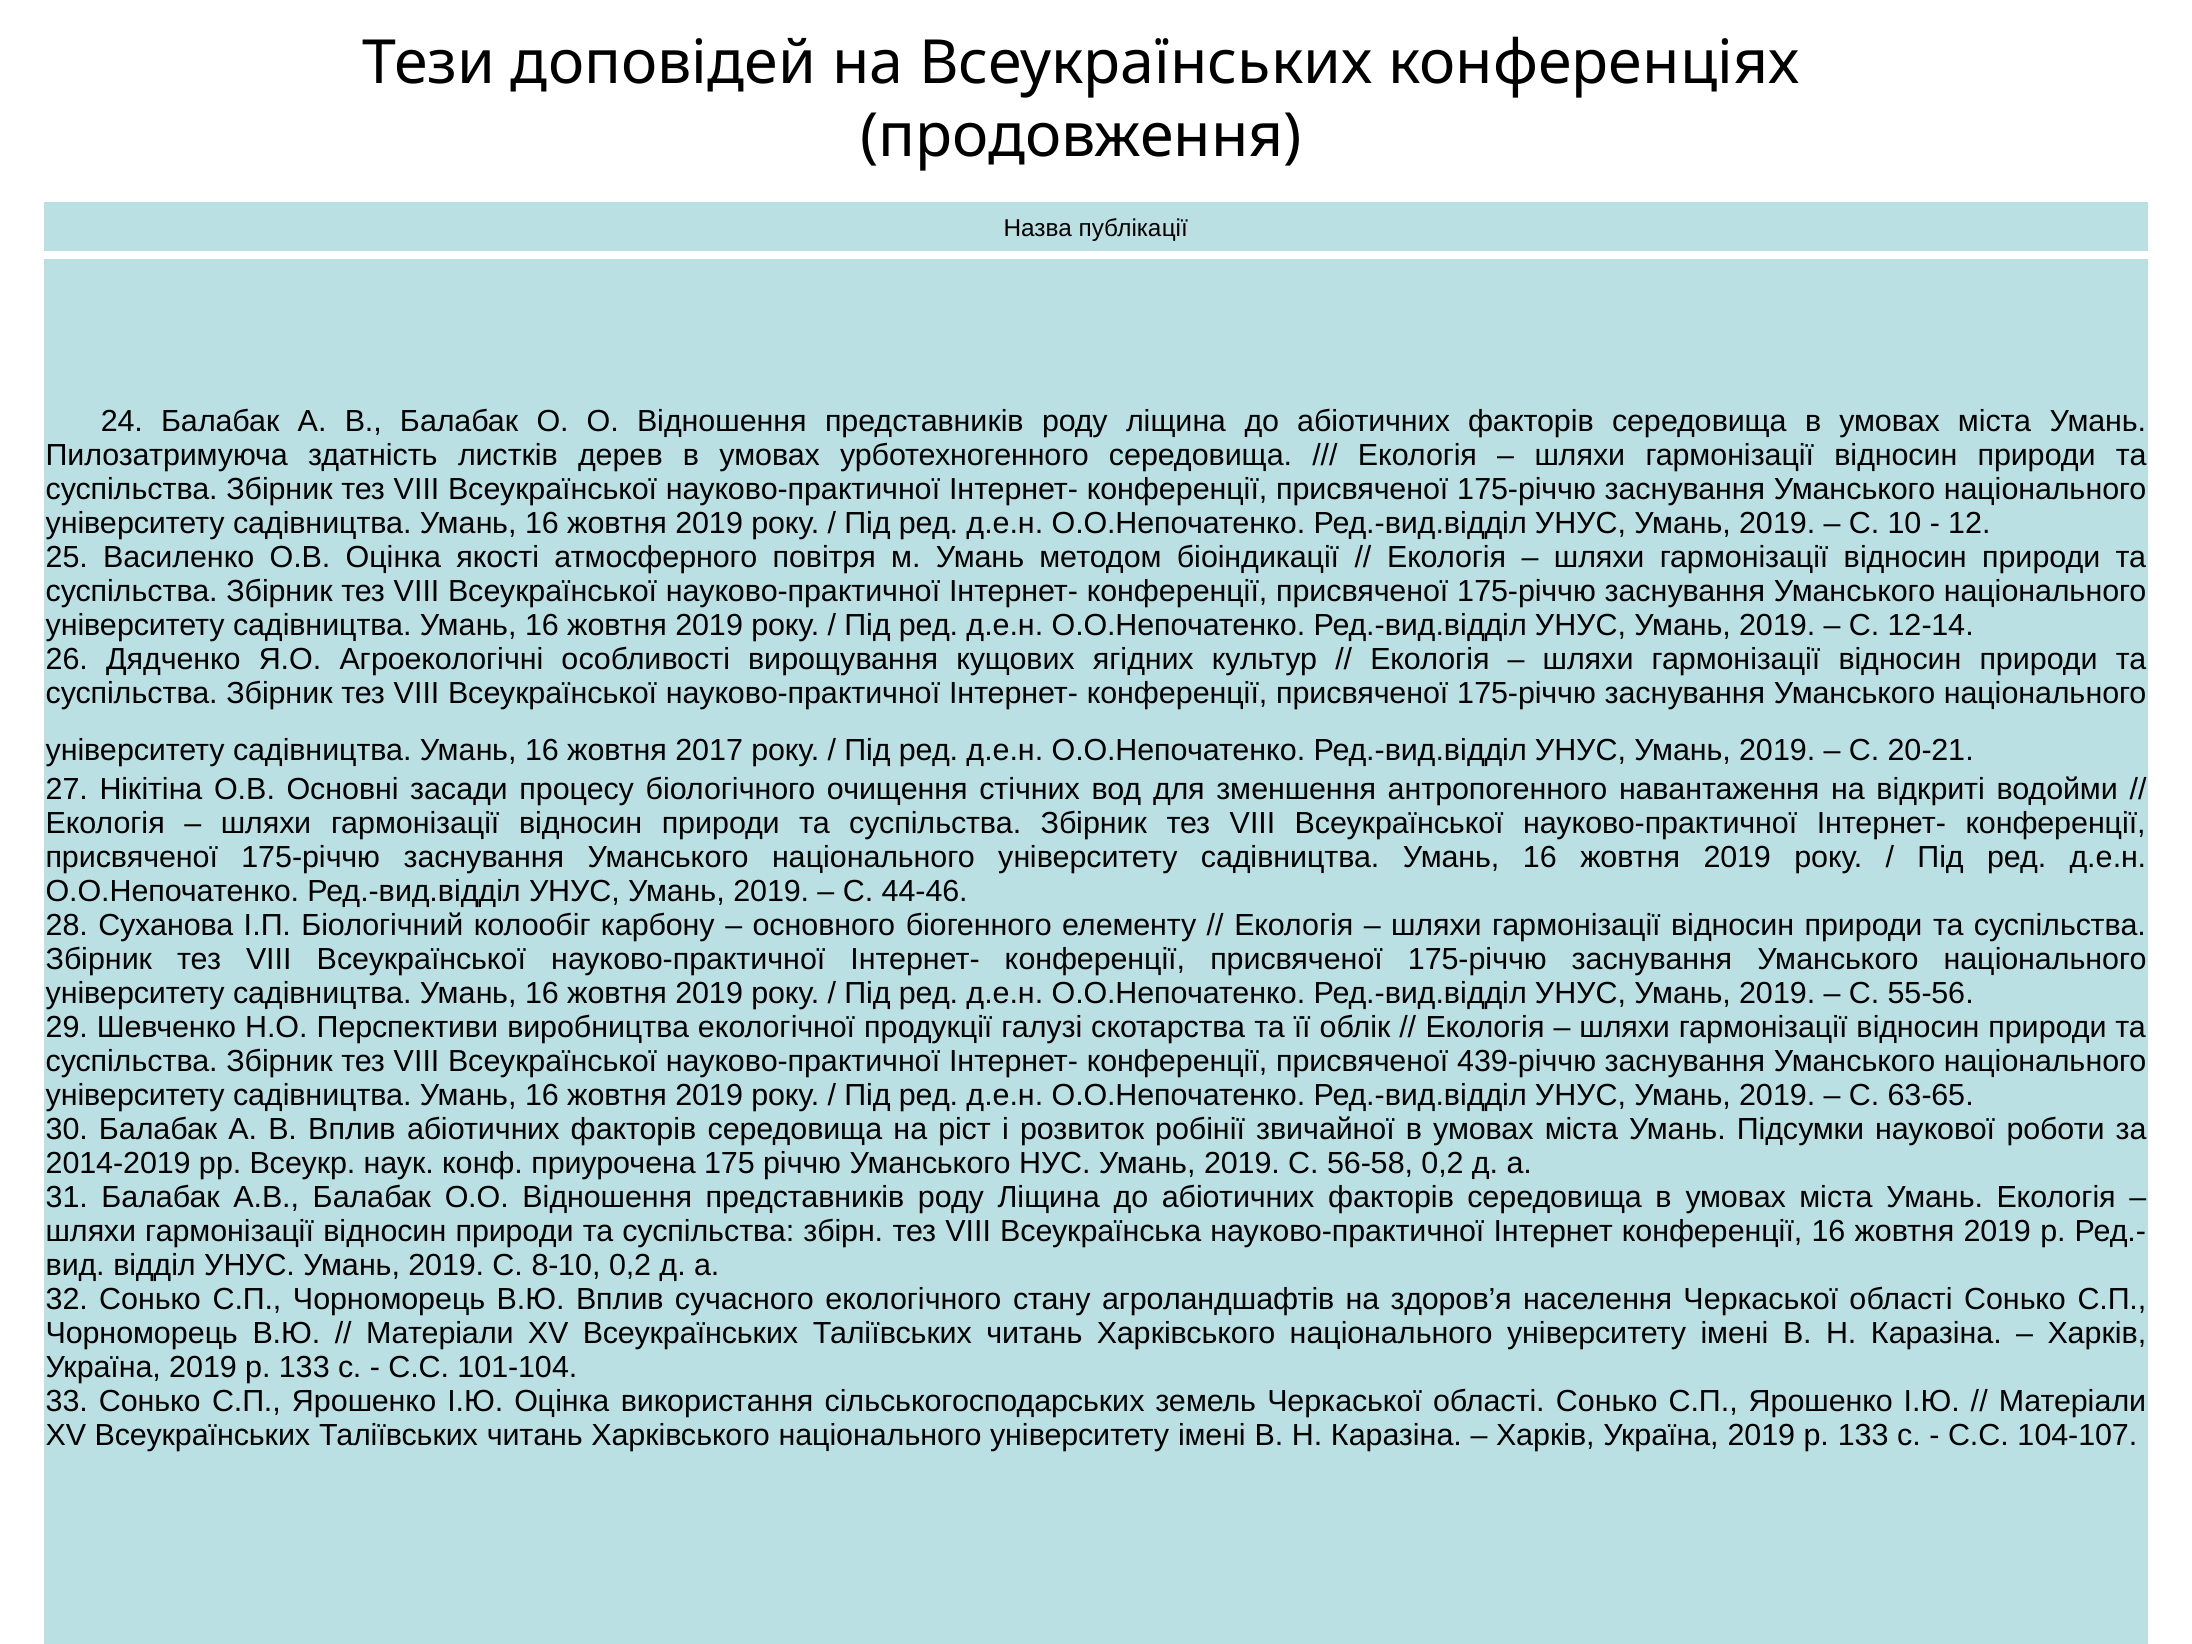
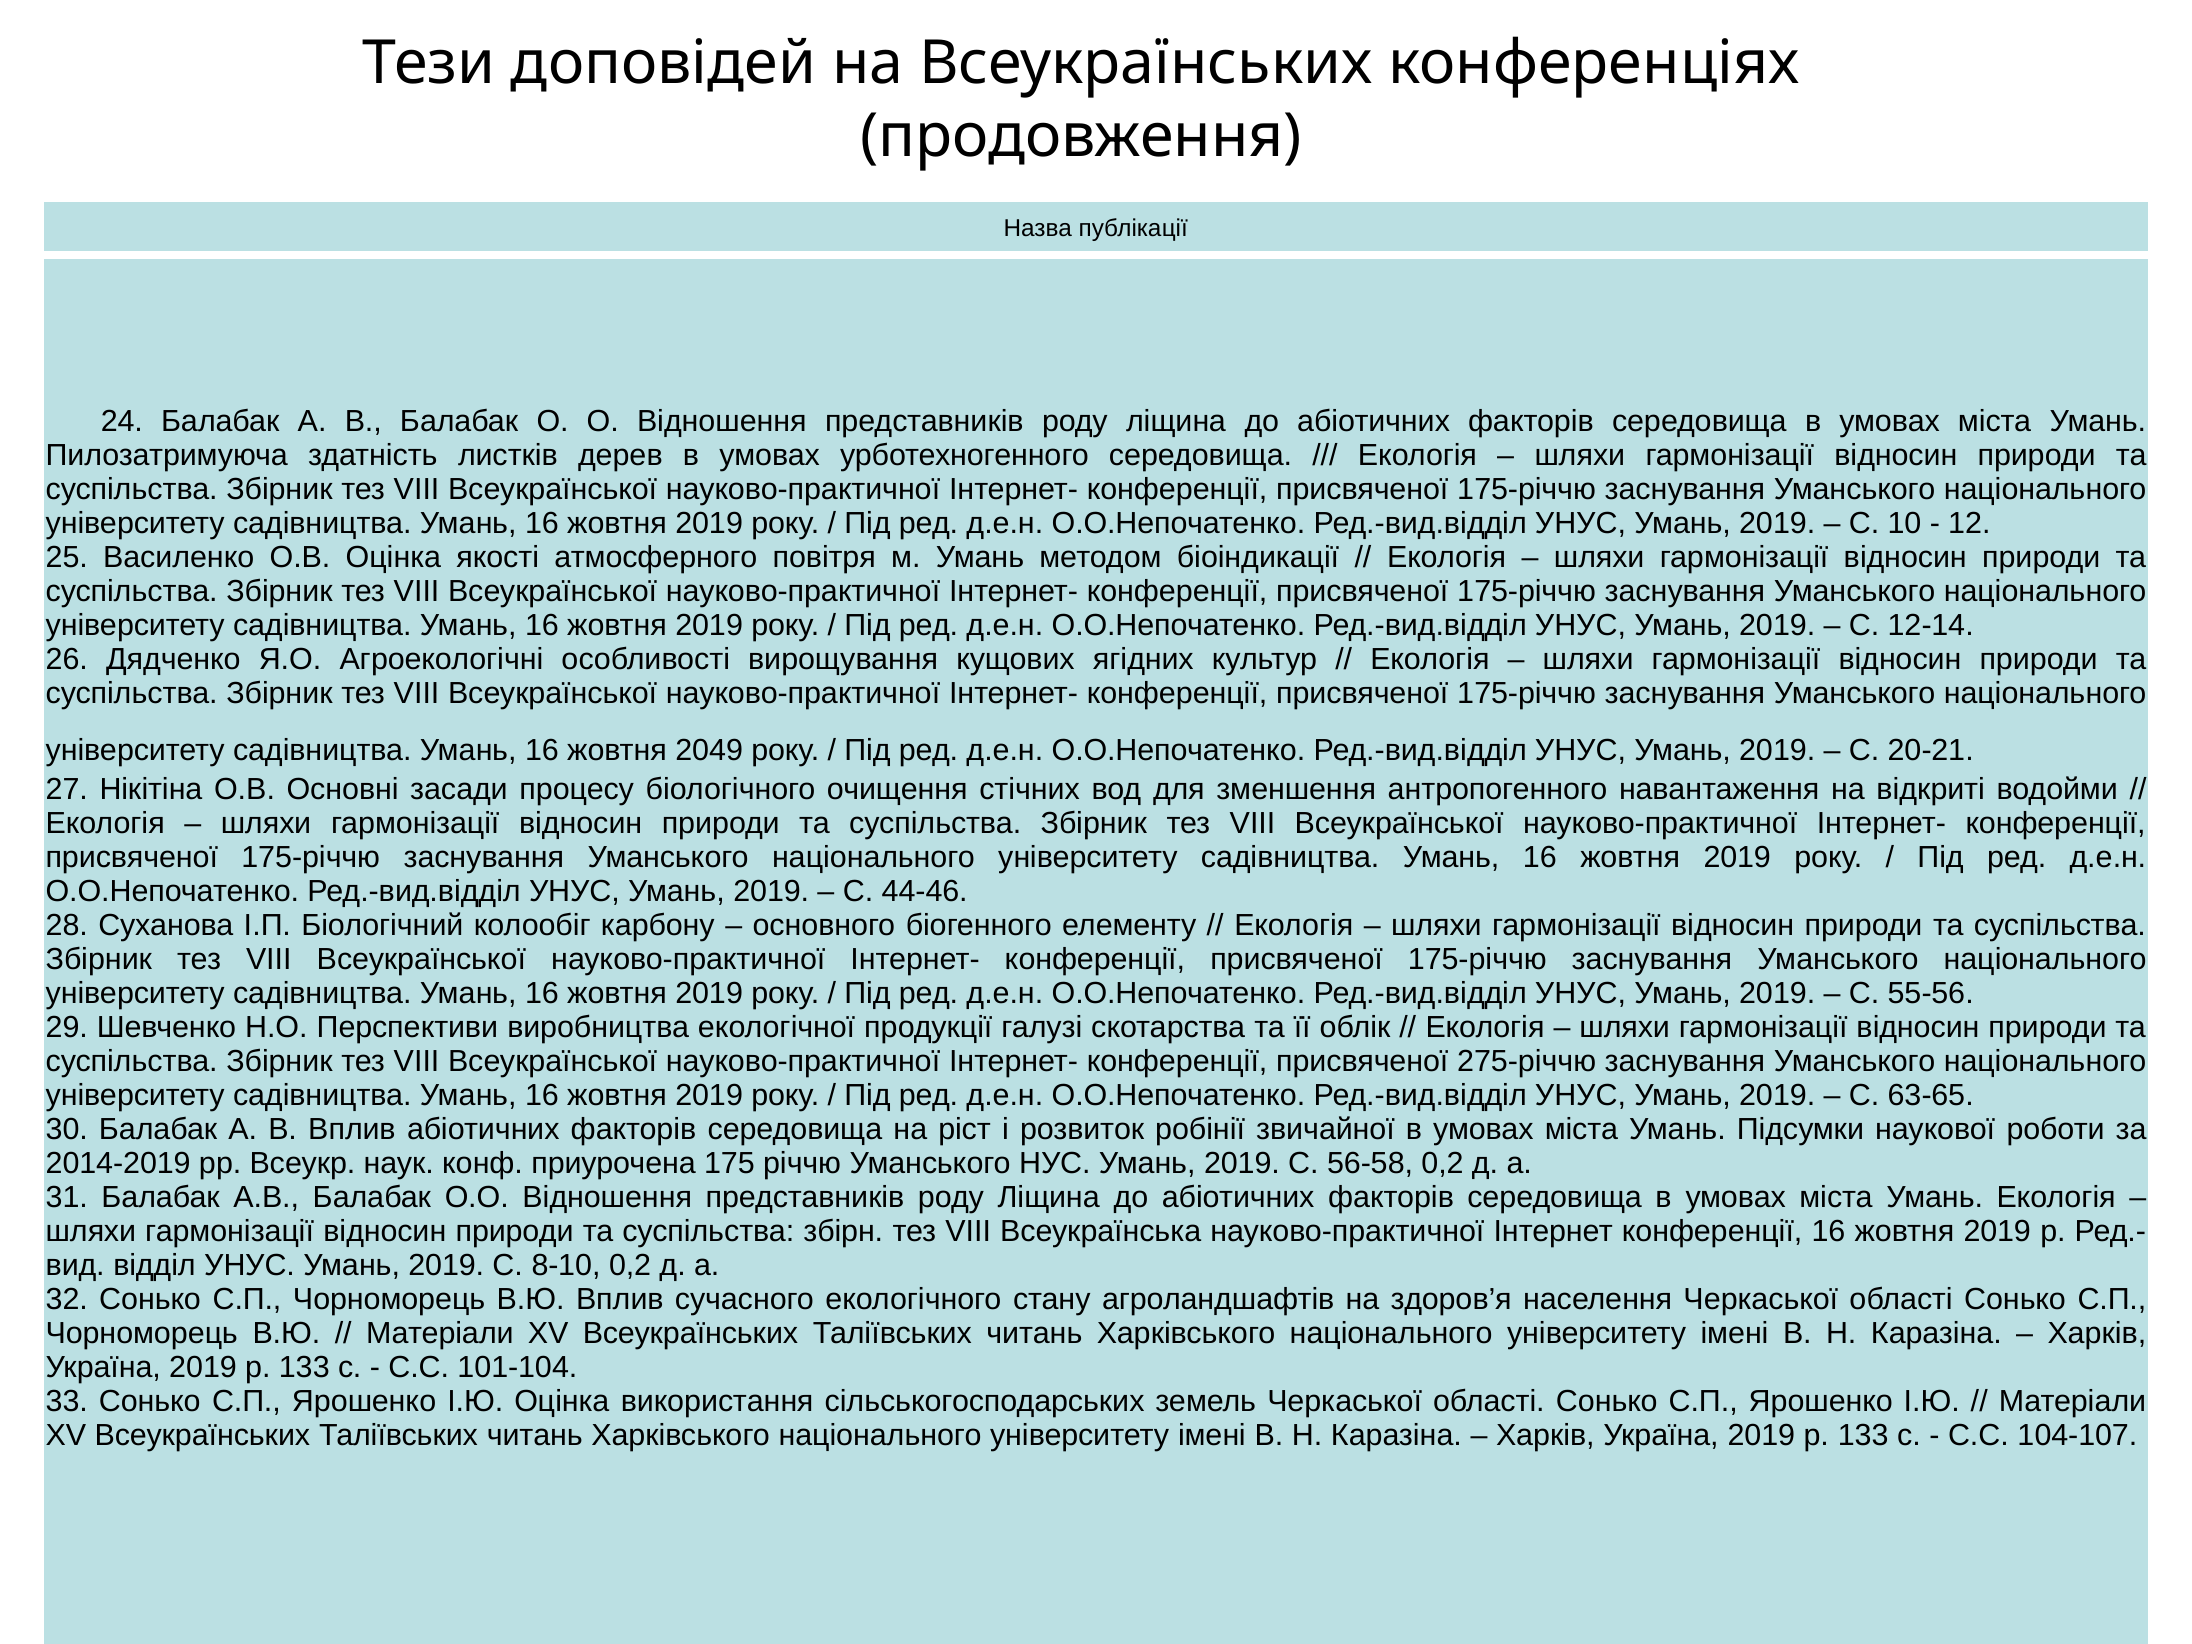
2017: 2017 -> 2049 (709, 750)
439-річчю: 439-річчю -> 275-річчю (1527, 1061)
